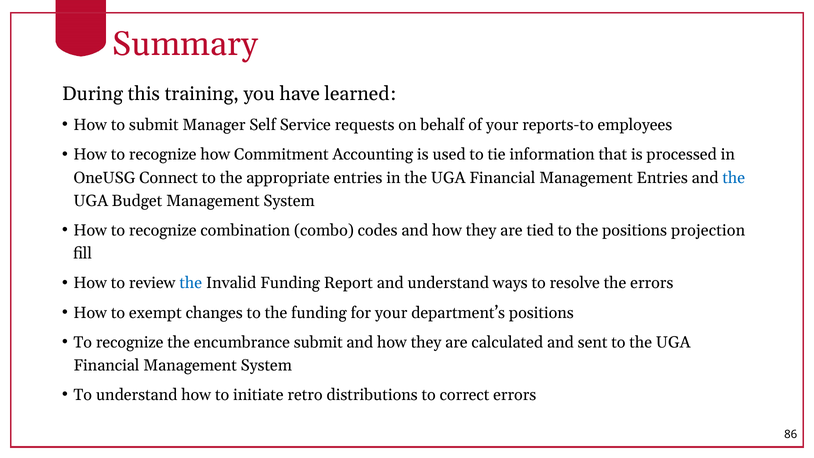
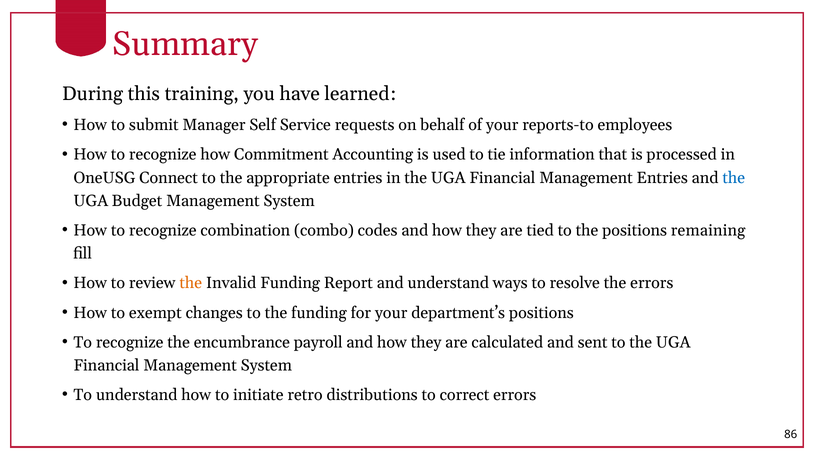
projection: projection -> remaining (708, 230)
the colour: blue -> orange (191, 283)
encumbrance submit: submit -> payroll (318, 342)
